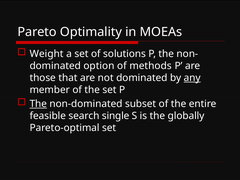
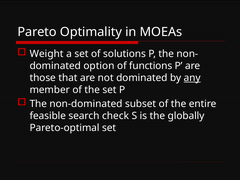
methods: methods -> functions (151, 66)
The underline: present -> none (38, 104)
single: single -> check (116, 116)
